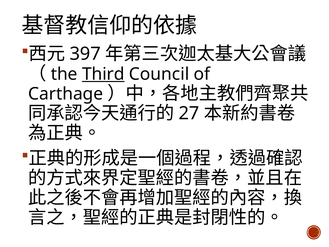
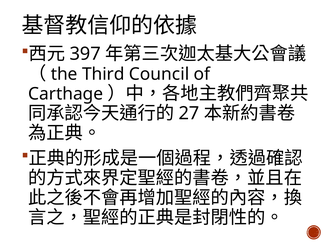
Third underline: present -> none (103, 74)
